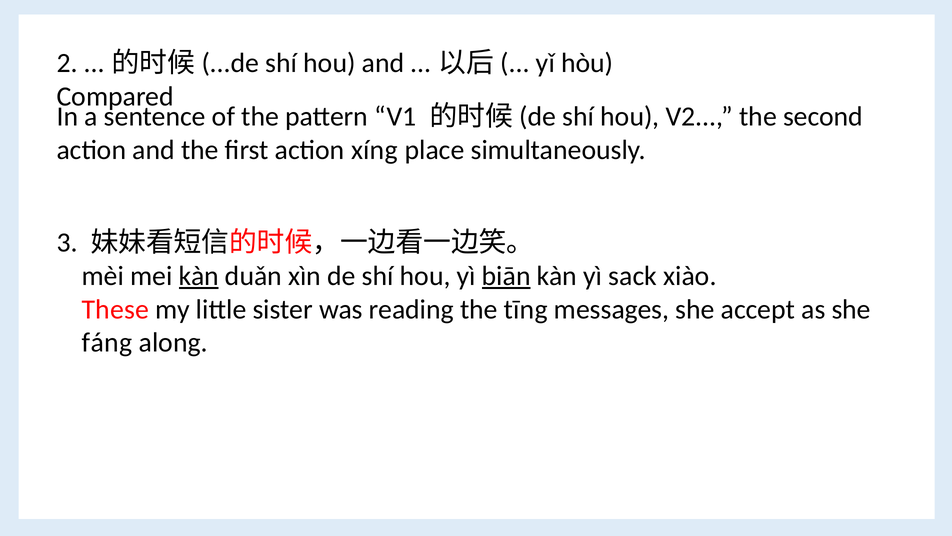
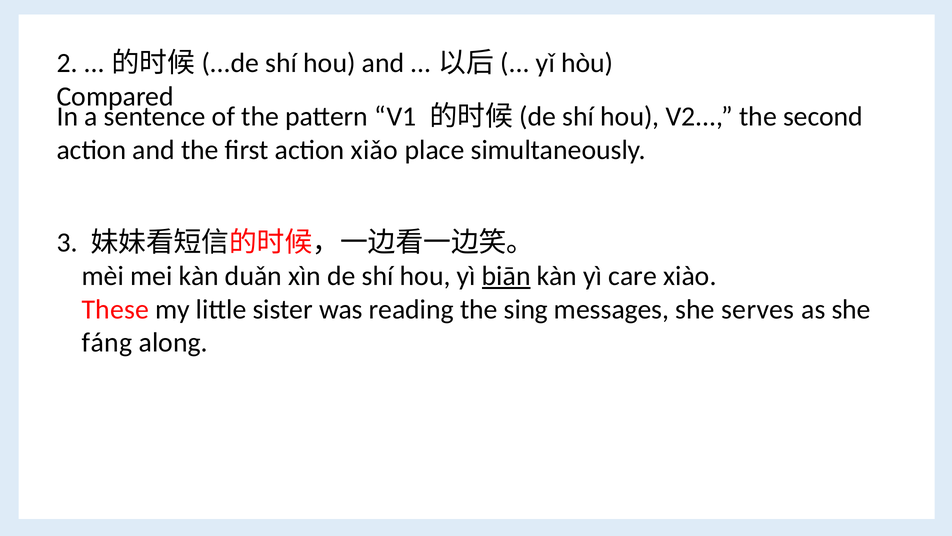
xíng: xíng -> xiǎo (374, 150)
kàn underline: present -> none (199, 276)
sack: sack -> care (633, 276)
tīng: tīng -> sing (526, 309)
accept: accept -> serves (758, 309)
